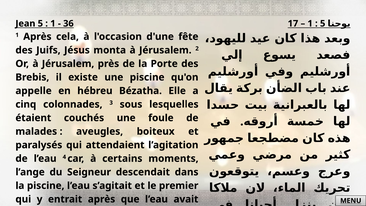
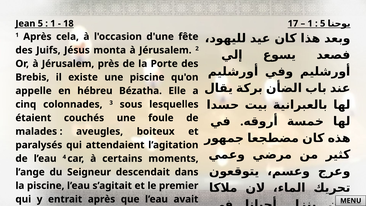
36: 36 -> 18 (68, 24)
